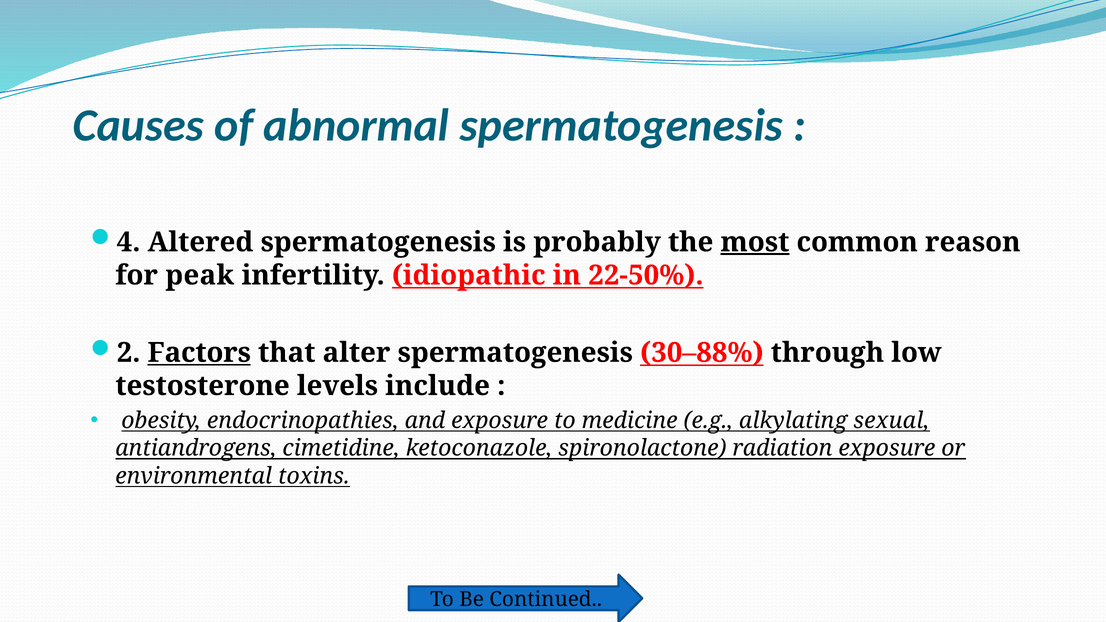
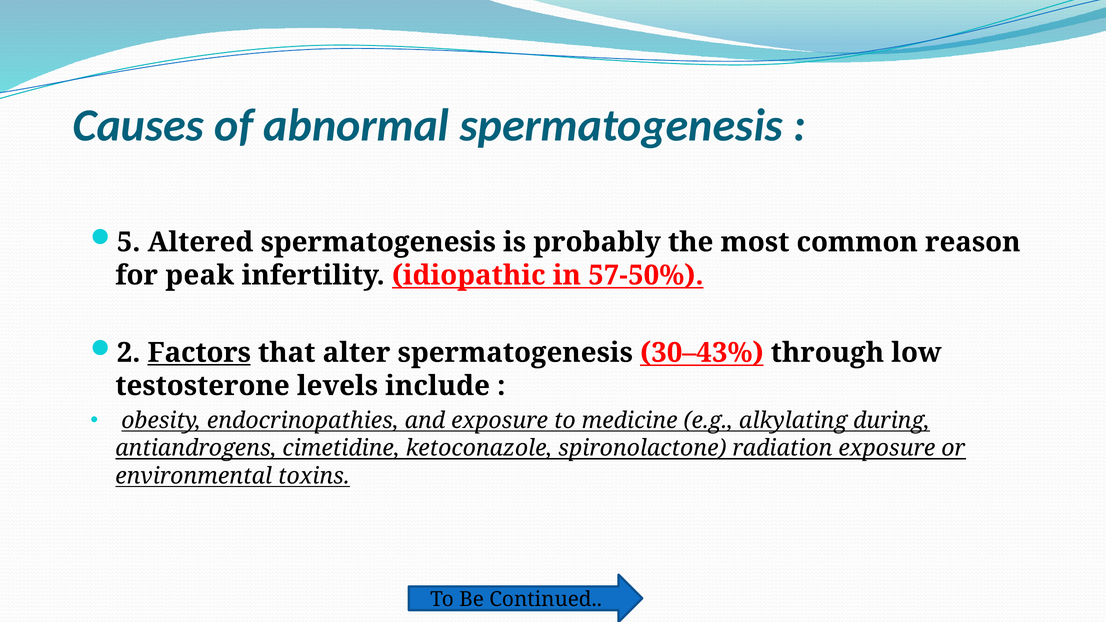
4: 4 -> 5 (129, 242)
most underline: present -> none (755, 242)
22-50%: 22-50% -> 57-50% (646, 275)
30–88%: 30–88% -> 30–43% (702, 353)
sexual: sexual -> during (891, 421)
